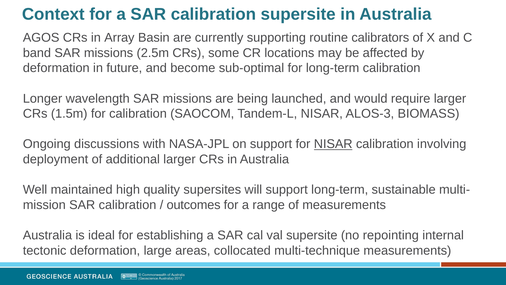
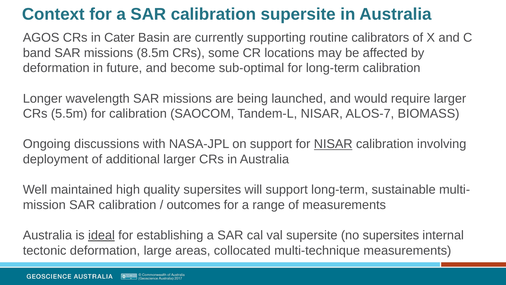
Array: Array -> Cater (119, 38)
2.5m: 2.5m -> 8.5m (153, 53)
1.5m: 1.5m -> 5.5m (69, 114)
ALOS-3: ALOS-3 -> ALOS-7 (370, 114)
ideal underline: none -> present (101, 235)
no repointing: repointing -> supersites (391, 235)
